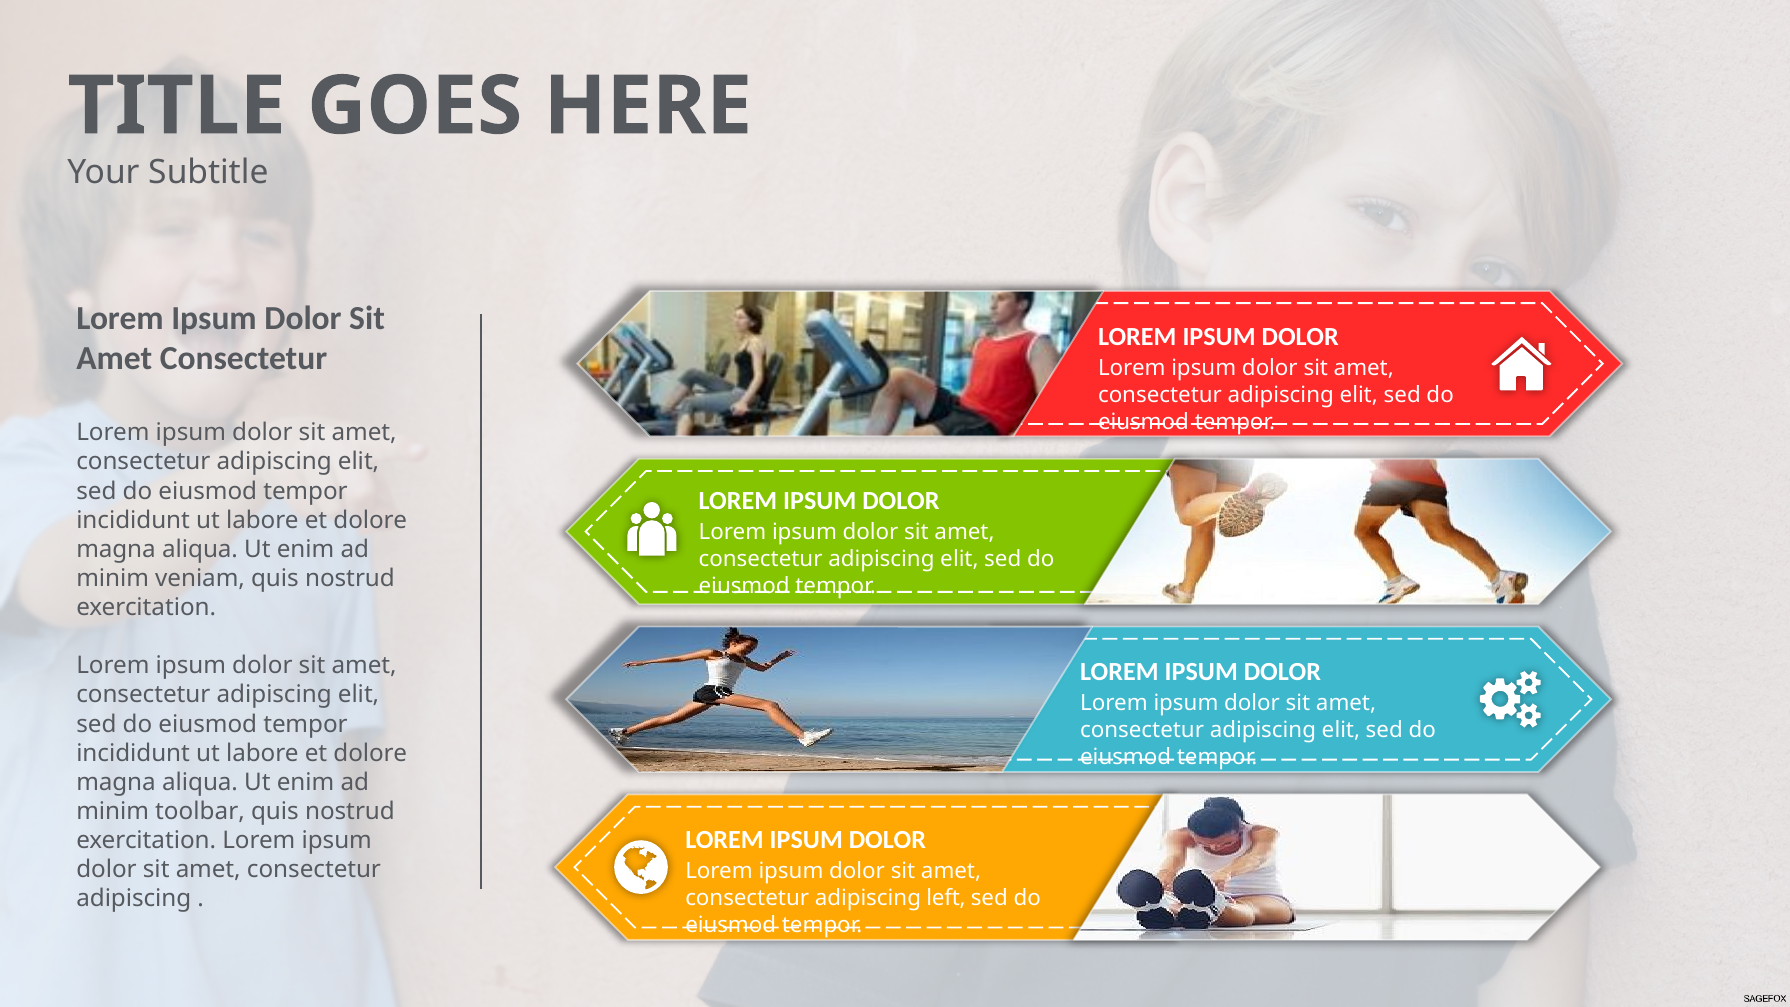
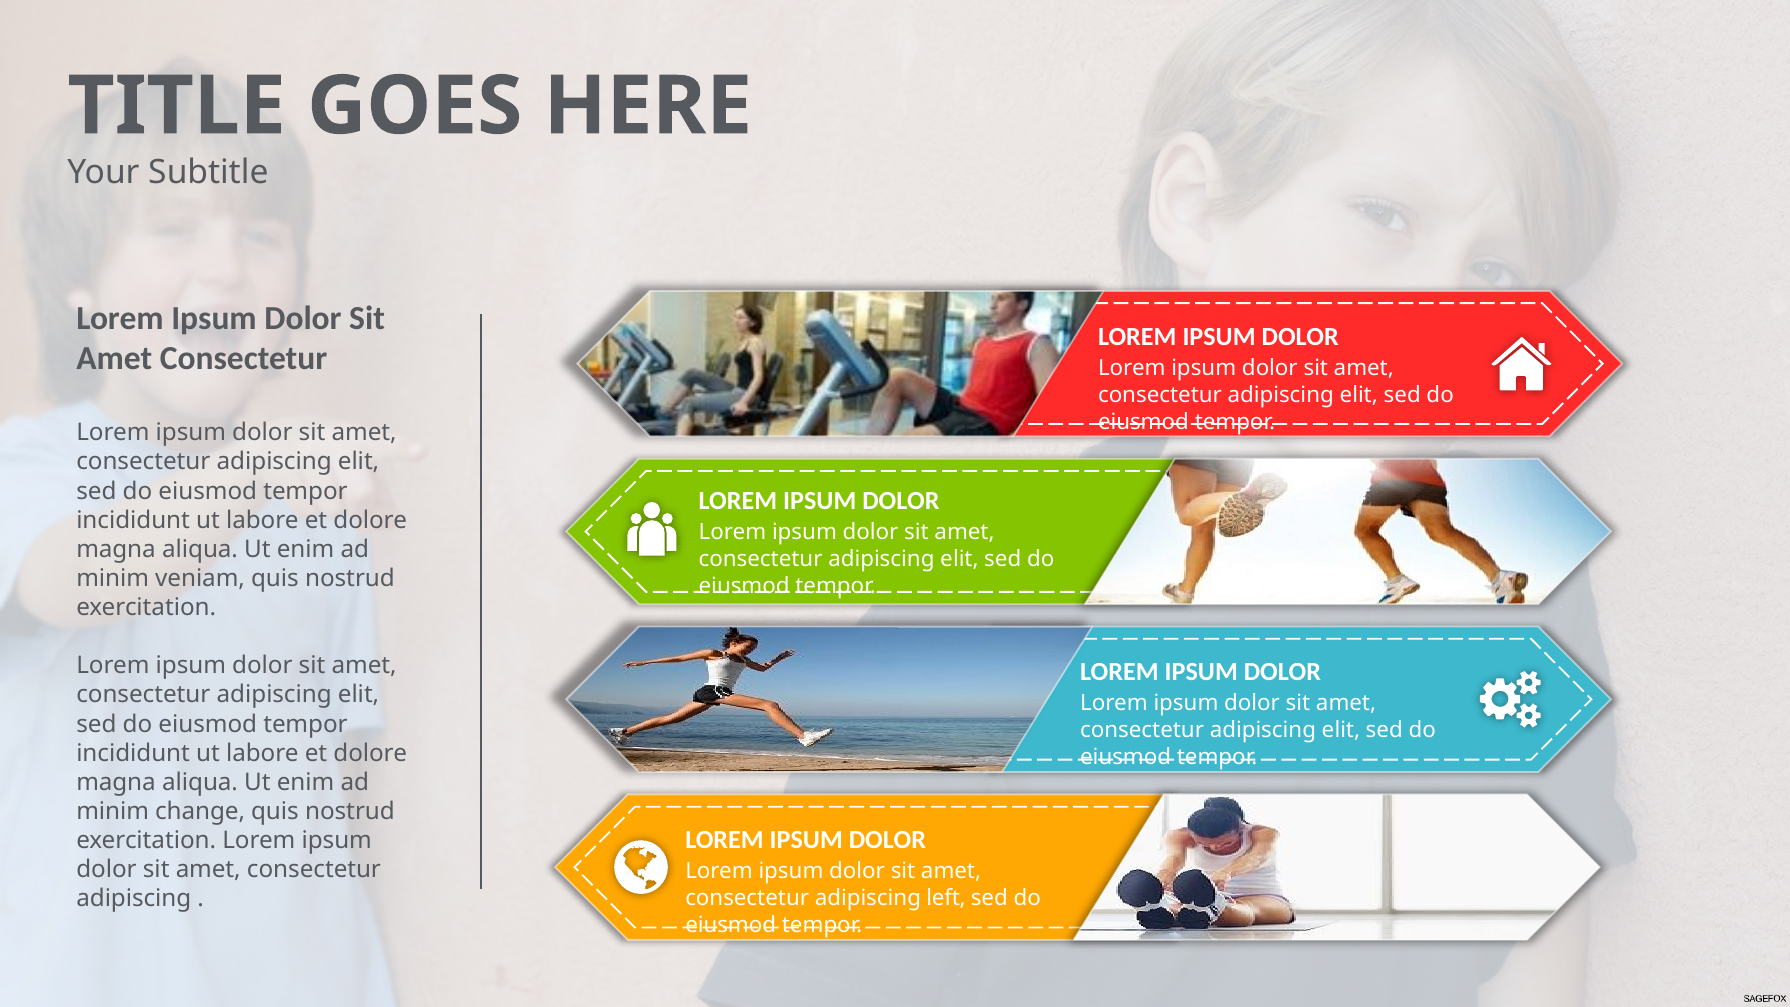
toolbar: toolbar -> change (200, 811)
